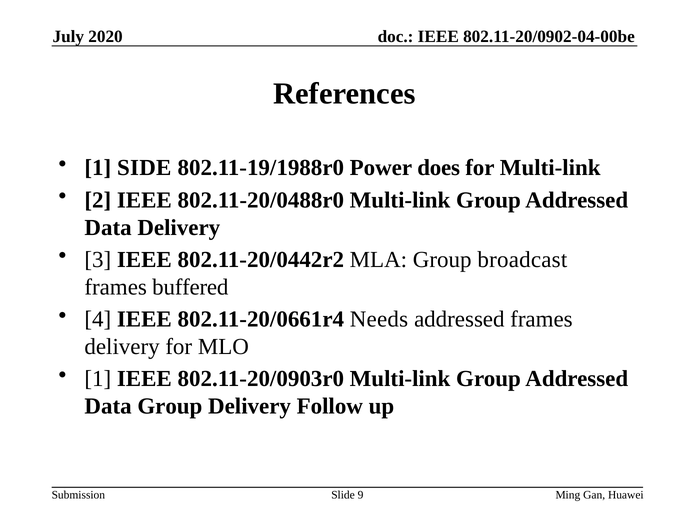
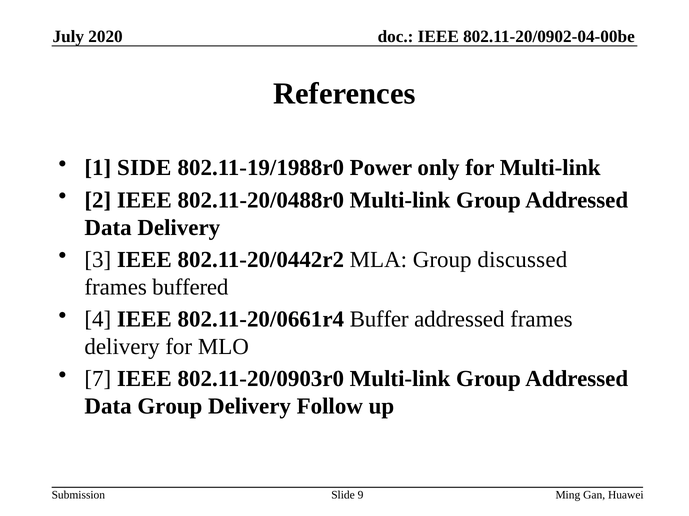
does: does -> only (438, 168)
broadcast: broadcast -> discussed (522, 260)
Needs: Needs -> Buffer (379, 320)
1: 1 -> 7 (98, 379)
